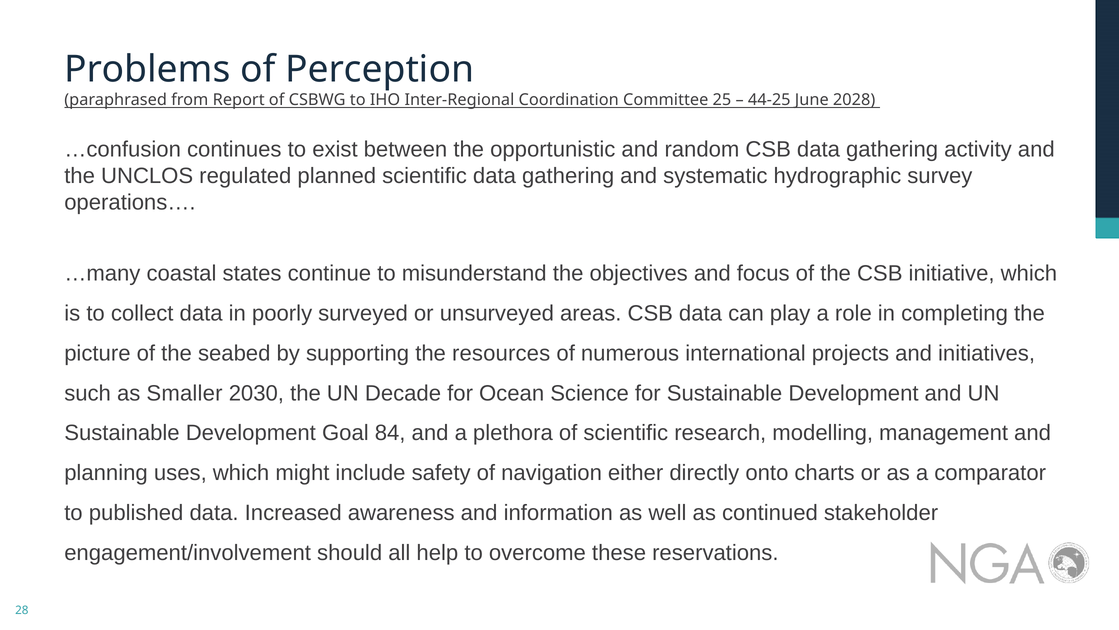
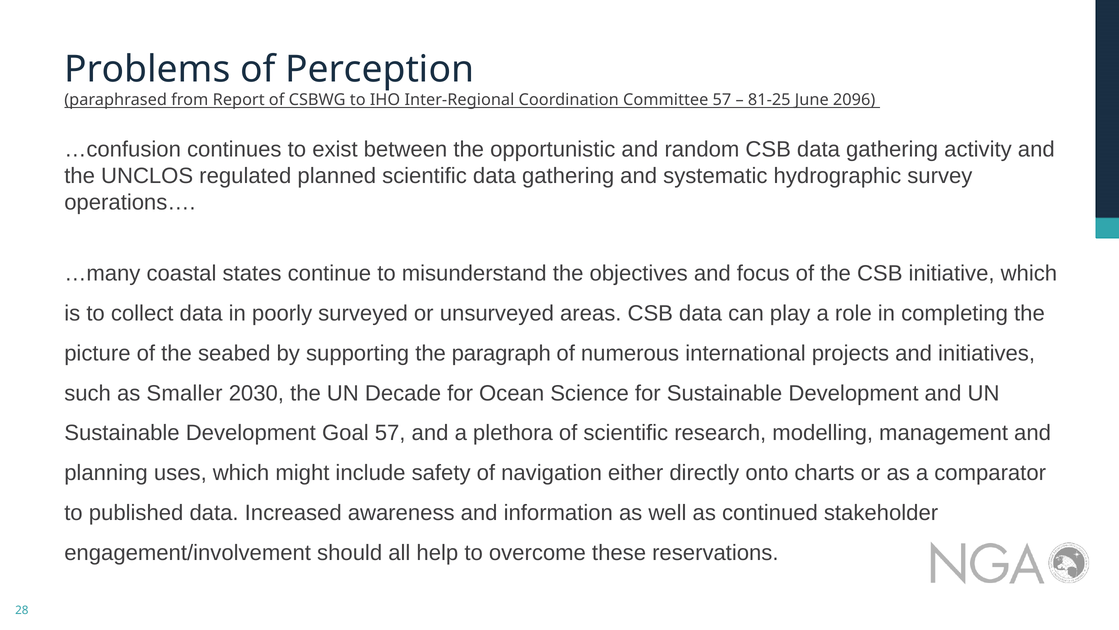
Committee 25: 25 -> 57 (722, 100)
44-25: 44-25 -> 81-25 (769, 100)
2028: 2028 -> 2096 (854, 100)
resources: resources -> paragraph (501, 353)
Goal 84: 84 -> 57 (390, 433)
